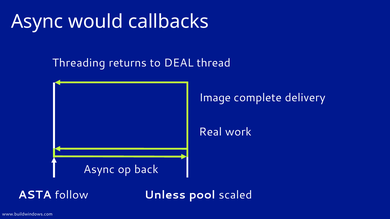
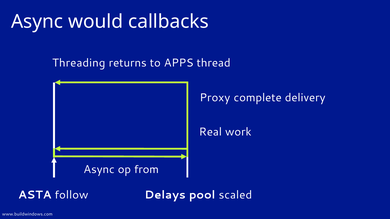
DEAL: DEAL -> APPS (179, 63)
Image: Image -> Proxy (215, 98)
back: back -> from (146, 170)
Unless: Unless -> Delays (165, 195)
